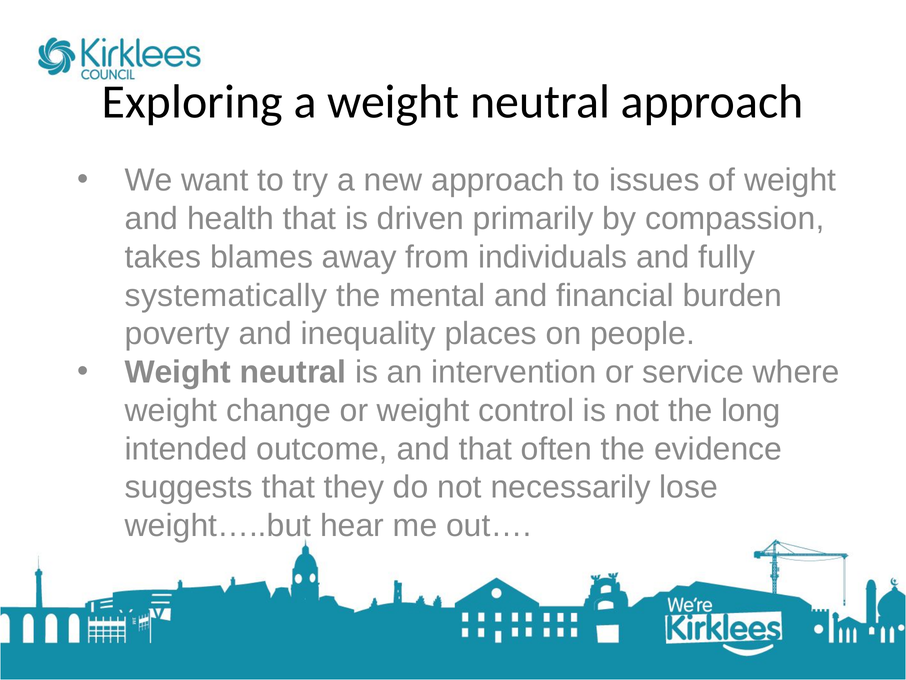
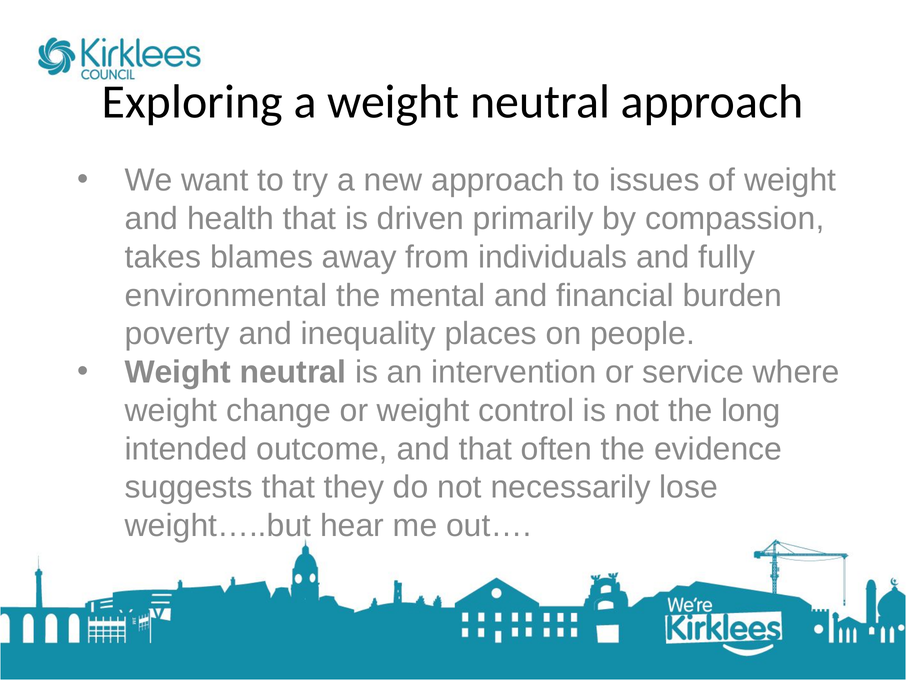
systematically: systematically -> environmental (226, 295)
